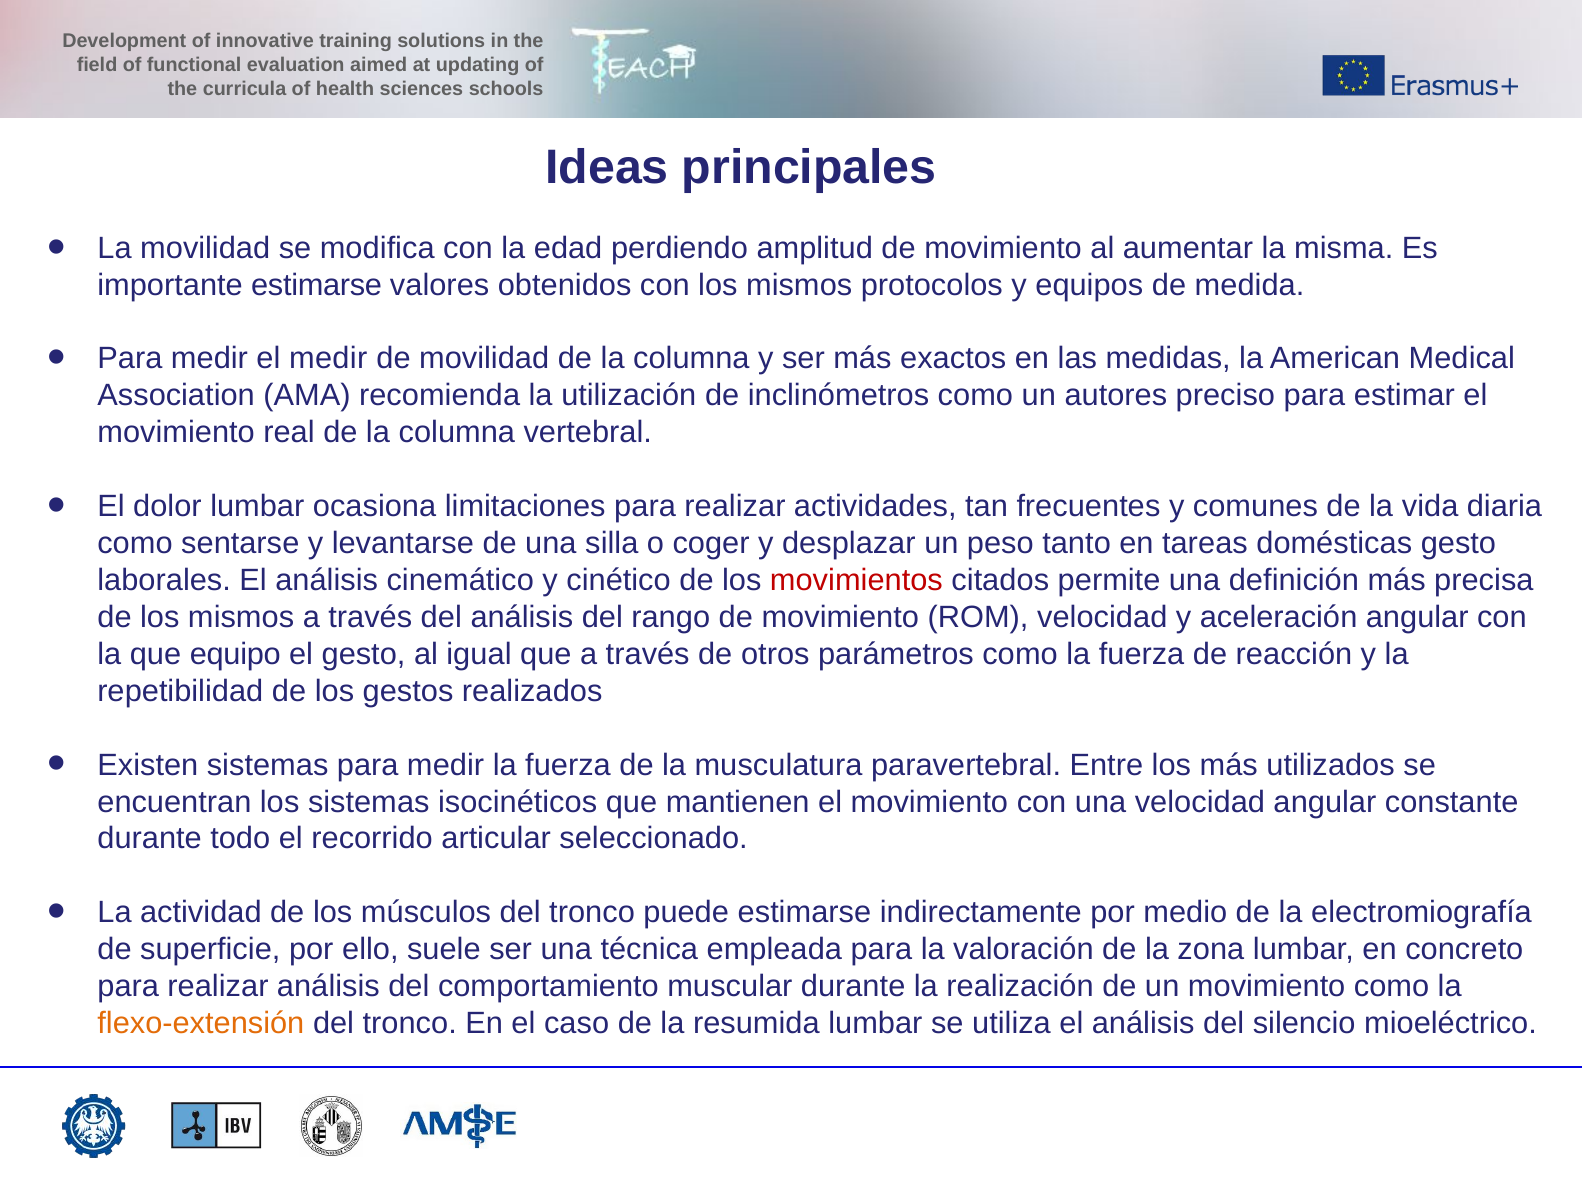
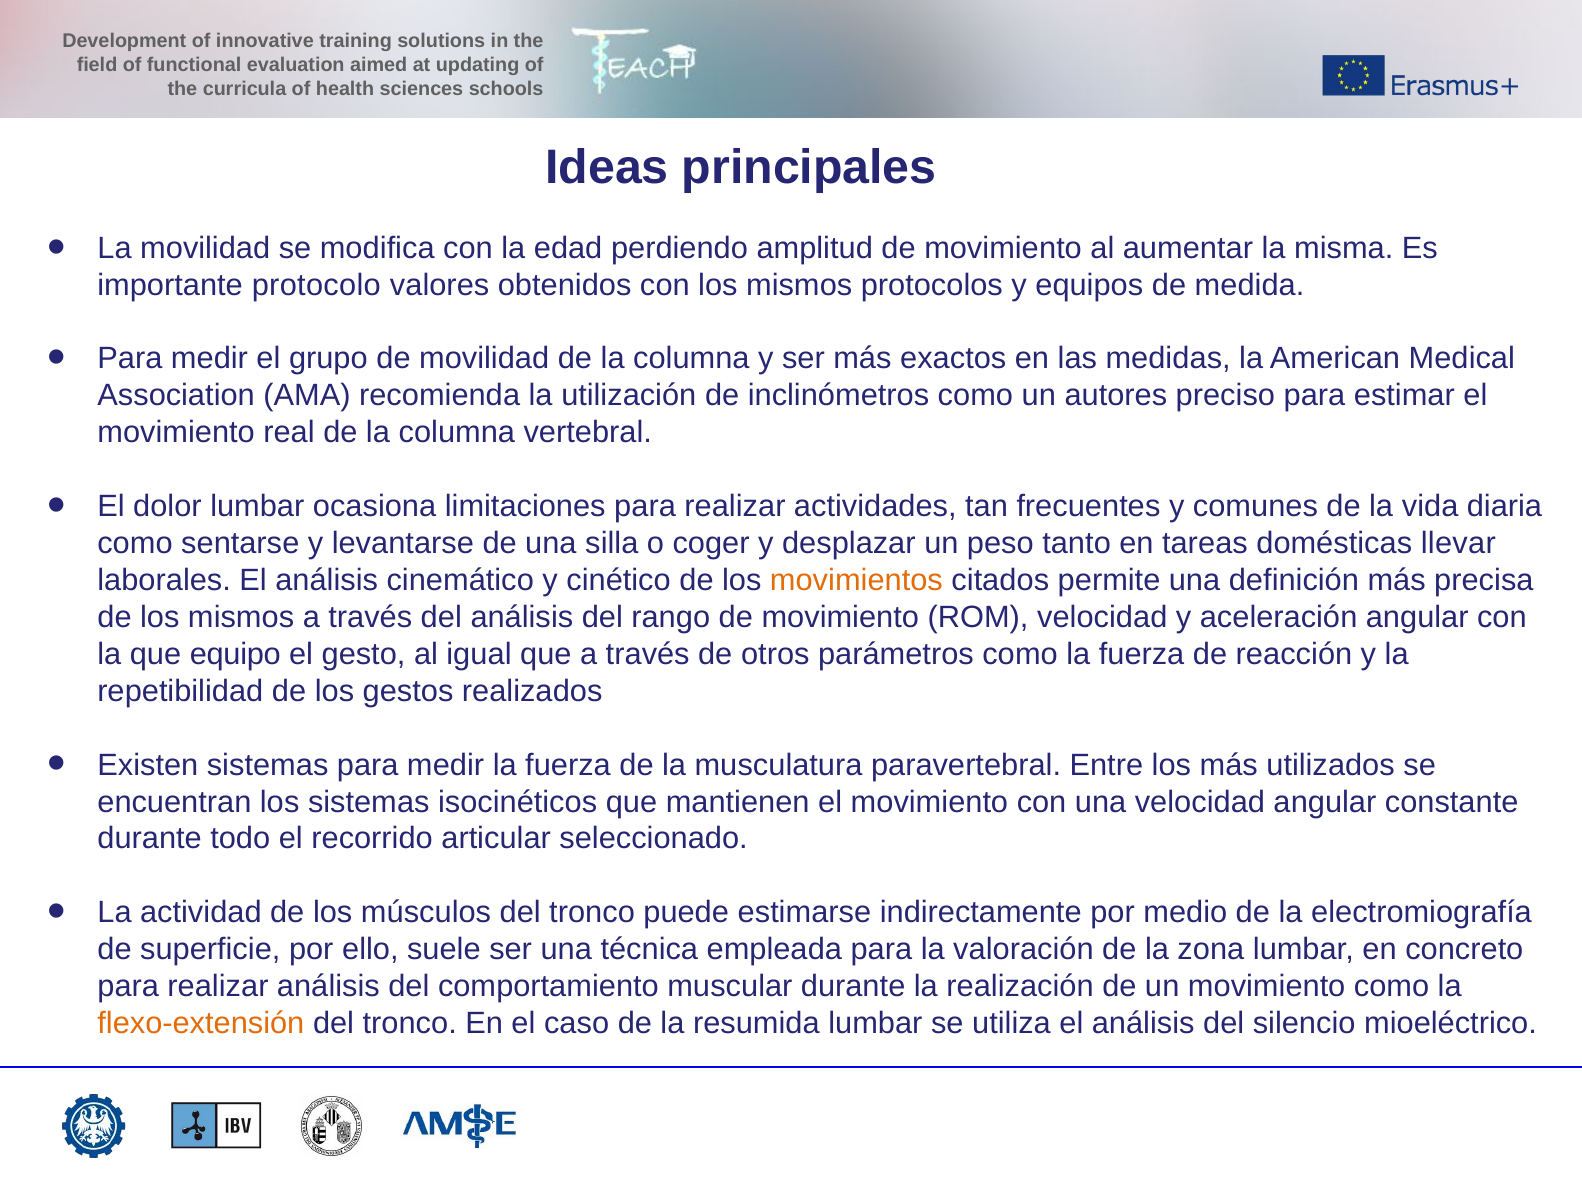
importante estimarse: estimarse -> protocolo (316, 285)
el medir: medir -> grupo (328, 359)
domésticas gesto: gesto -> llevar (1458, 543)
movimientos colour: red -> orange (856, 580)
